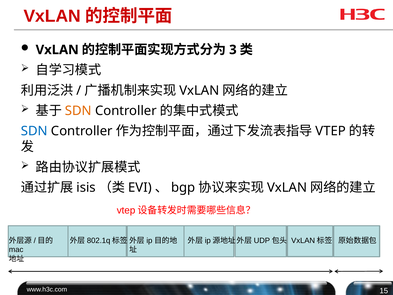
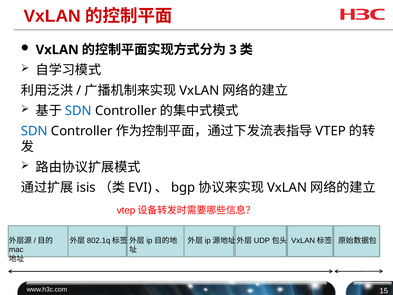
SDN colour: orange -> blue (78, 111)
